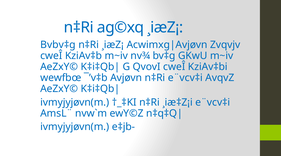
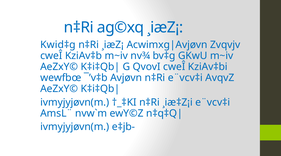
Bvbv‡g: Bvbv‡g -> Kwid‡g (58, 45)
